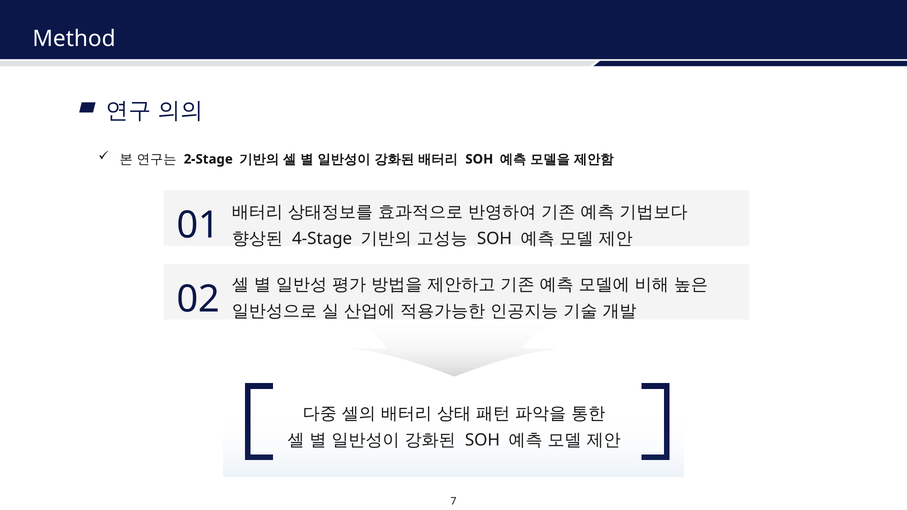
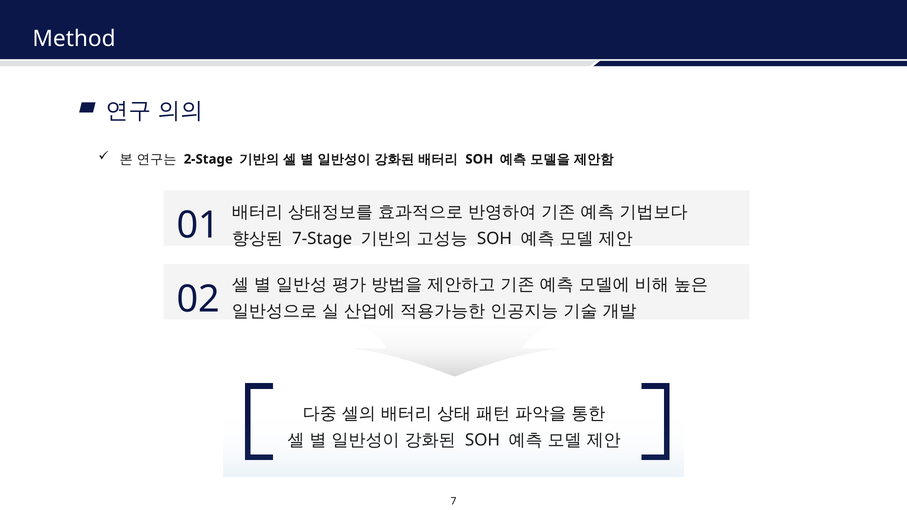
4-Stage: 4-Stage -> 7-Stage (322, 239)
